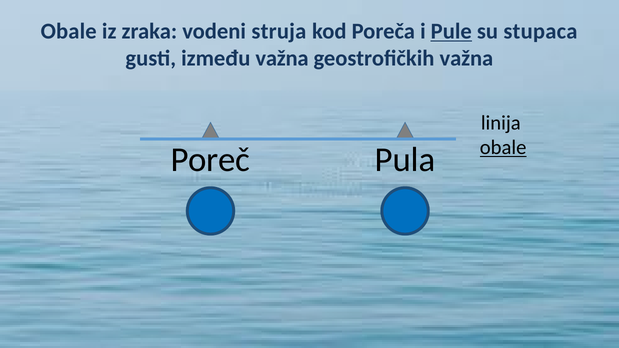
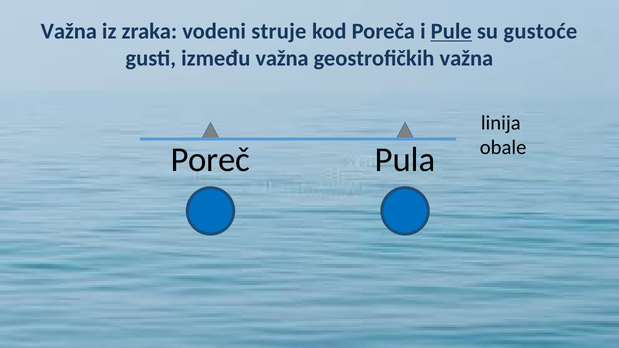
Obale: Obale -> Važna (69, 31)
struja: struja -> struje (279, 31)
stupaca: stupaca -> gustoće (540, 31)
obale underline: present -> none (503, 148)
